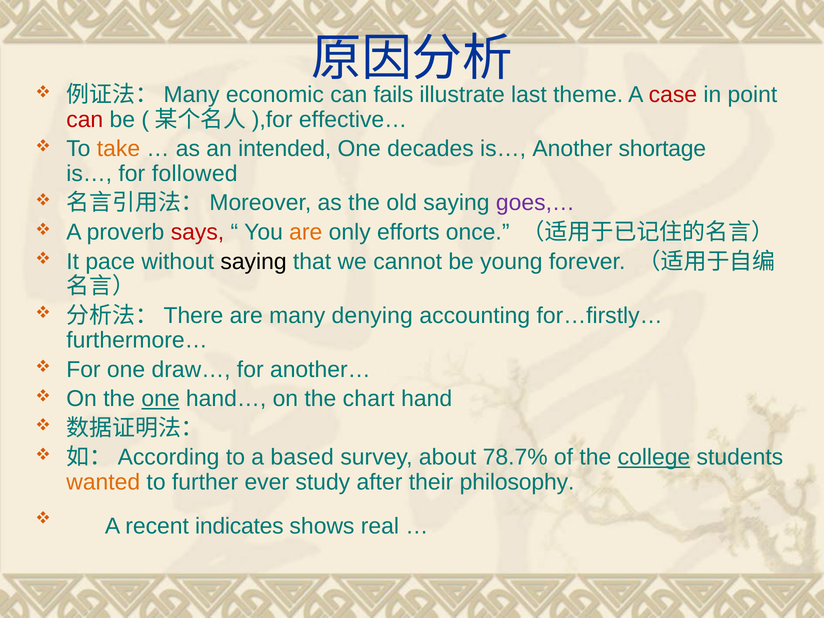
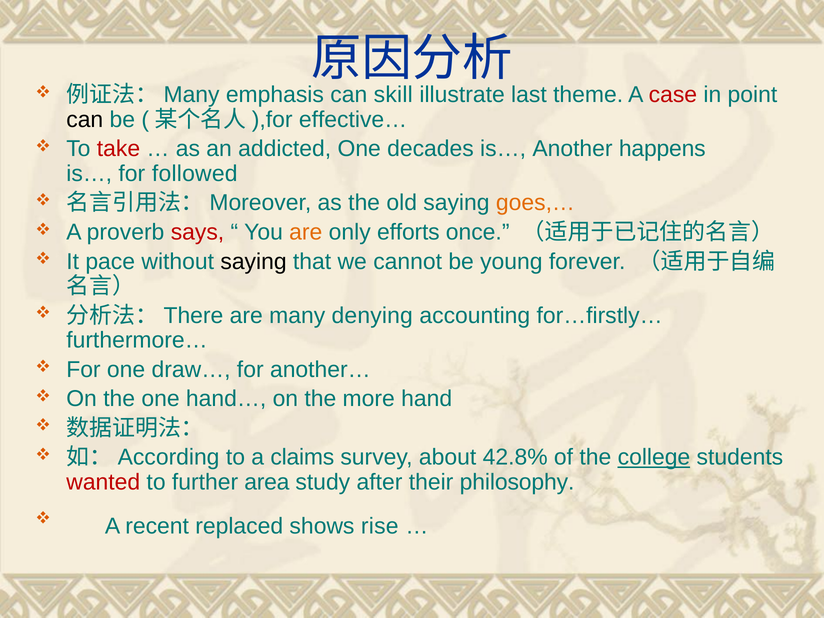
economic: economic -> emphasis (275, 95)
fails: fails -> skill (393, 95)
can colour: red -> black (85, 120)
take colour: orange -> red (118, 149)
intended: intended -> addicted (285, 149)
shortage: shortage -> happens (662, 149)
goes,… colour: purple -> orange (535, 203)
one underline: present -> none (161, 399)
chart: chart -> more (369, 399)
based: based -> claims (302, 457)
78.7%: 78.7% -> 42.8% (515, 457)
wanted colour: orange -> red (103, 482)
ever: ever -> area (267, 482)
indicates: indicates -> replaced (239, 526)
real: real -> rise (380, 526)
